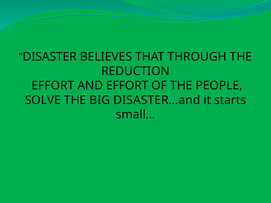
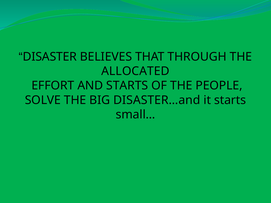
REDUCTION: REDUCTION -> ALLOCATED (135, 71)
AND EFFORT: EFFORT -> STARTS (127, 86)
